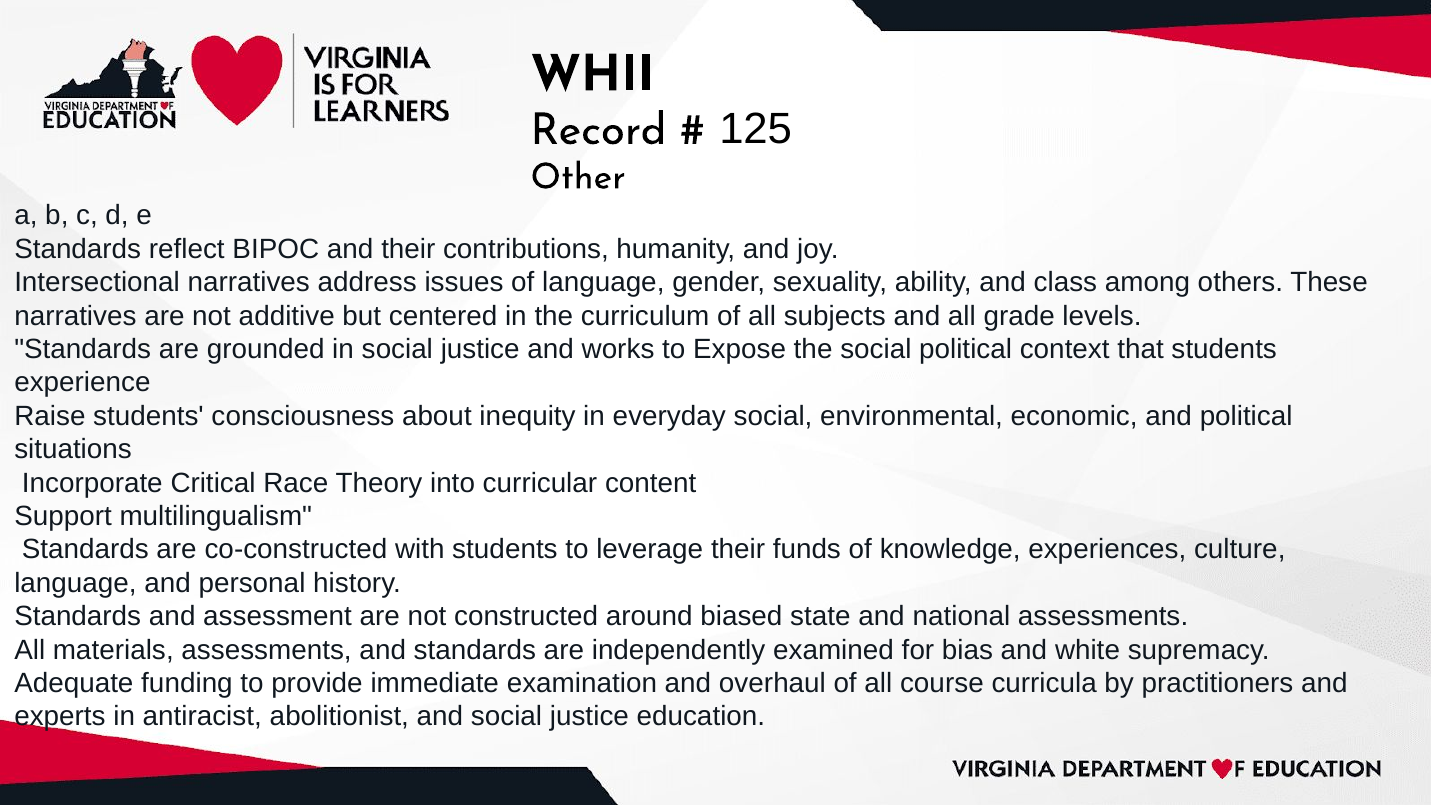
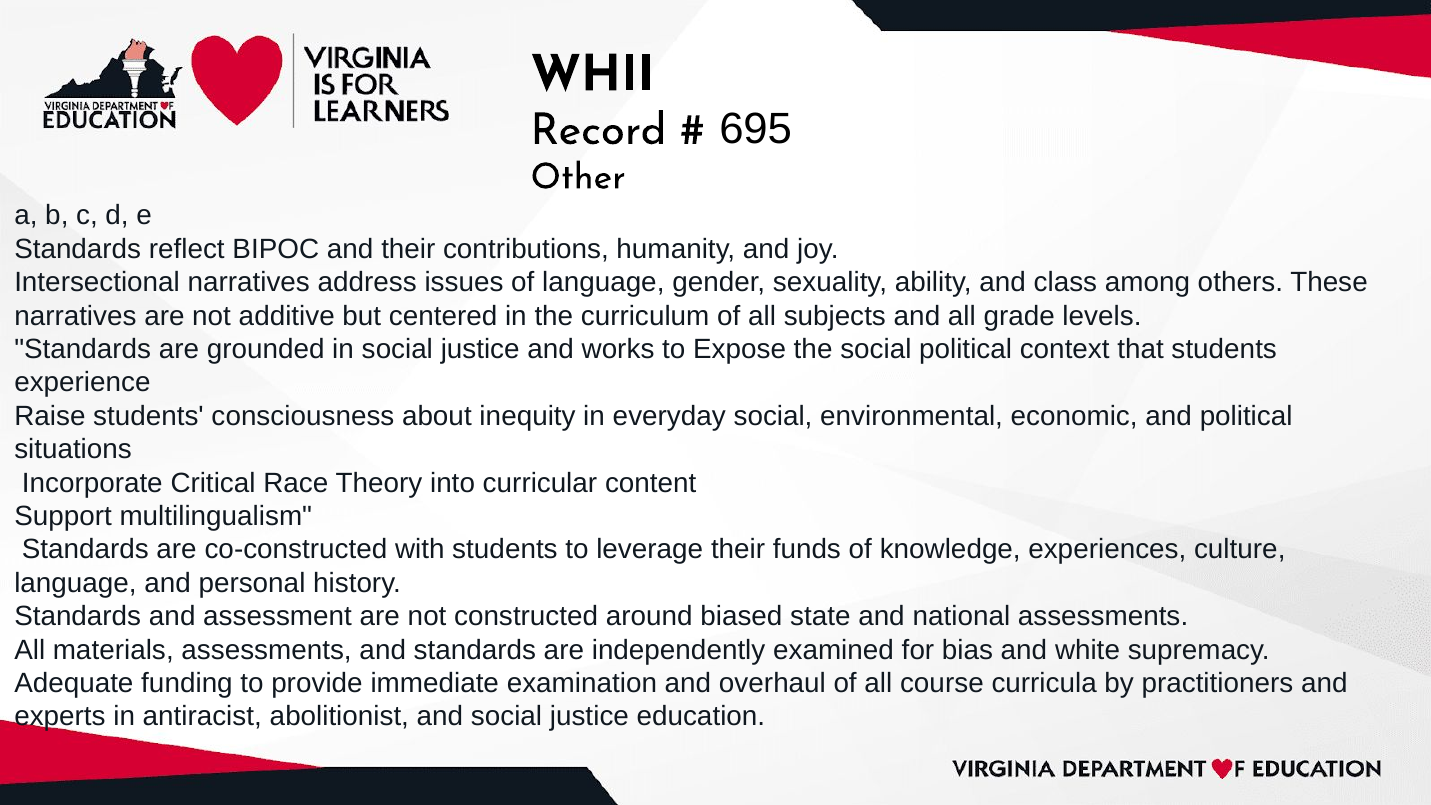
125: 125 -> 695 (756, 129)
